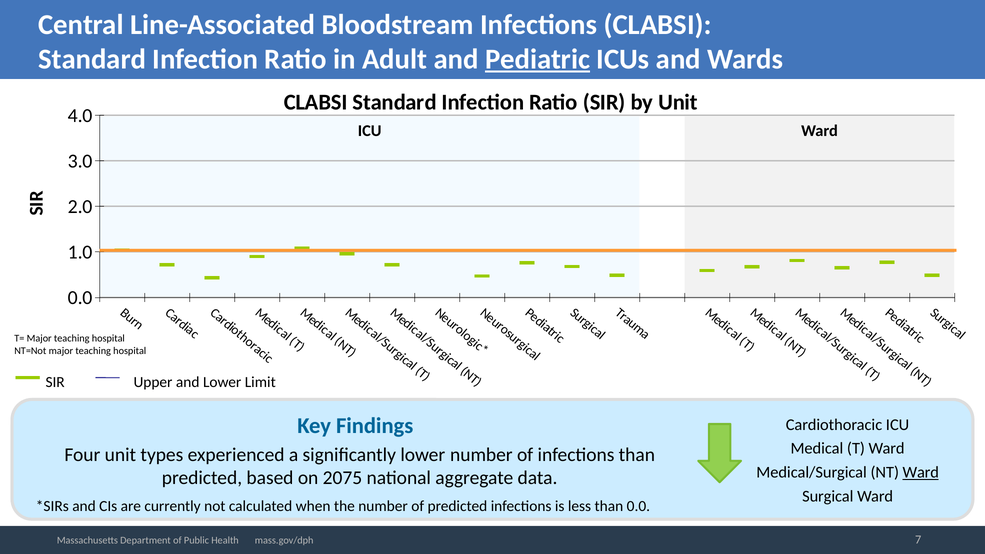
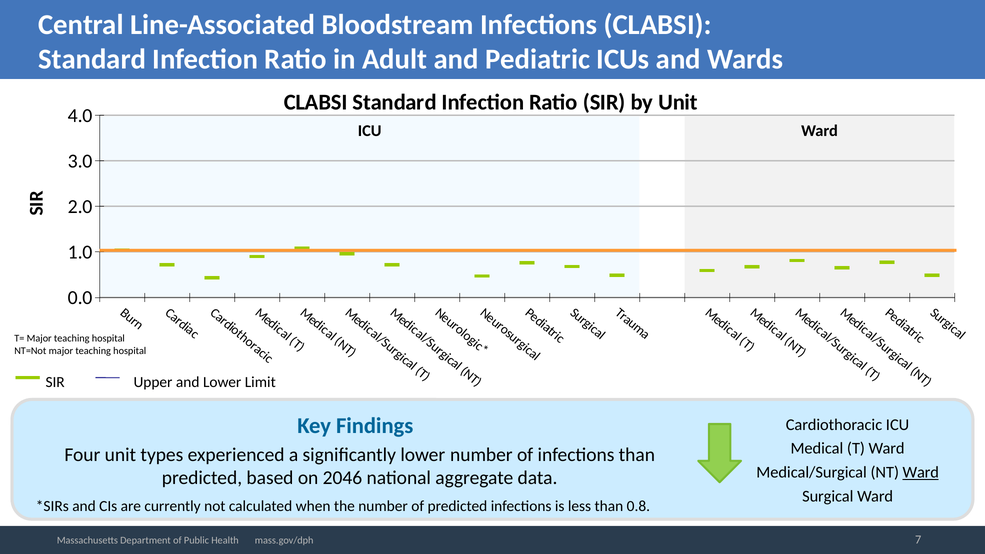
Pediatric underline: present -> none (538, 59)
2075: 2075 -> 2046 (342, 478)
than 0.0: 0.0 -> 0.8 (638, 506)
